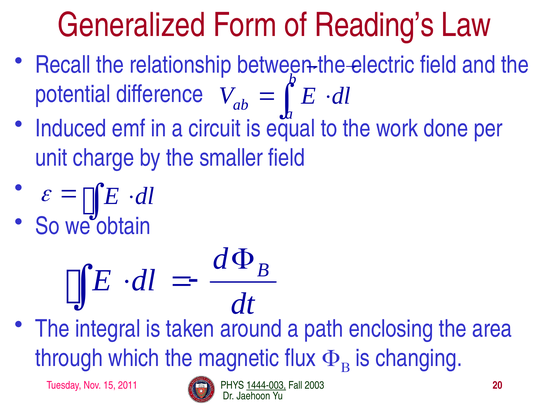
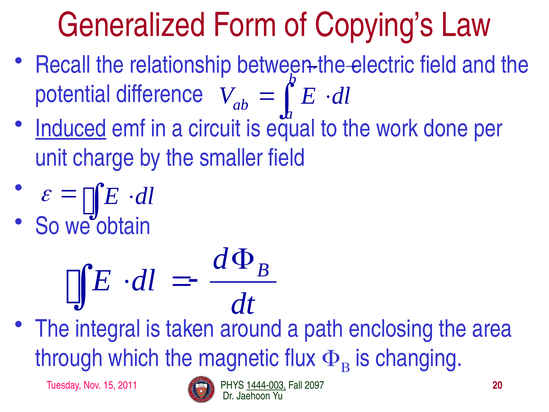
Reading’s: Reading’s -> Copying’s (374, 25)
Induced underline: none -> present (71, 128)
2003: 2003 -> 2097 (314, 385)
